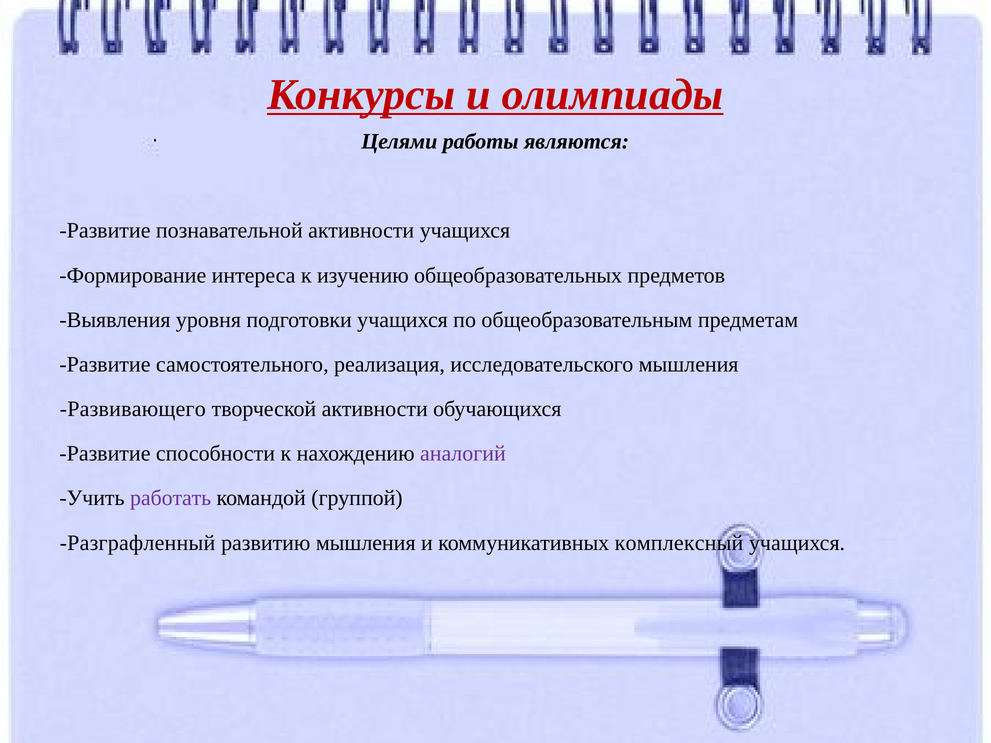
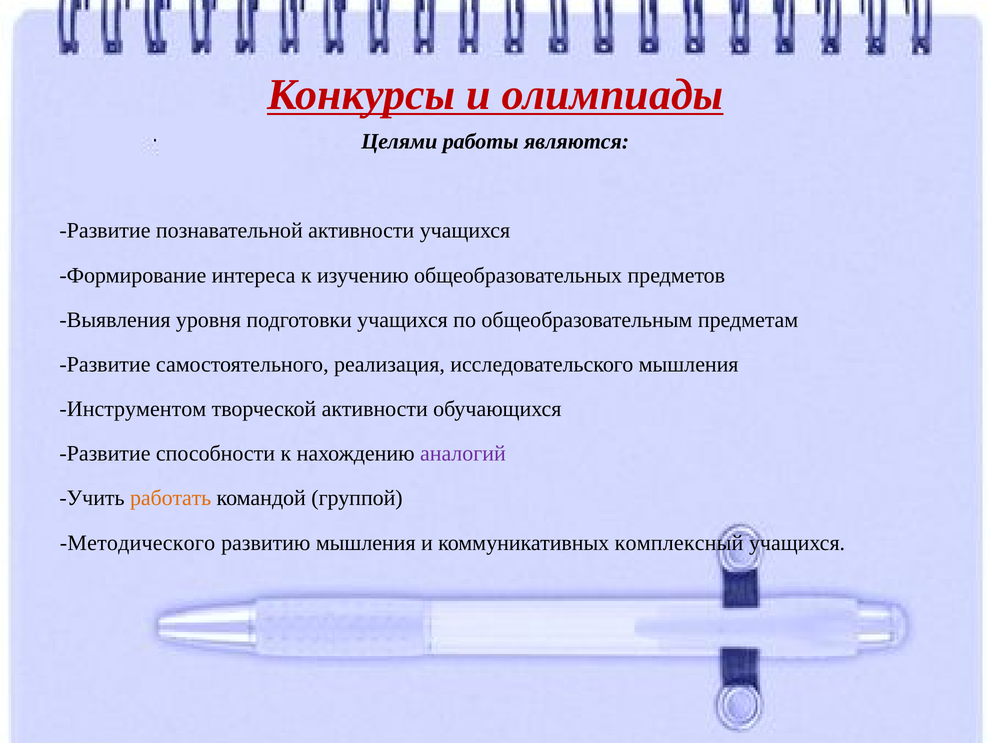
Развивающего: Развивающего -> Инструментом (133, 409)
работать colour: purple -> orange (171, 498)
Разграфленный: Разграфленный -> Методического (138, 543)
